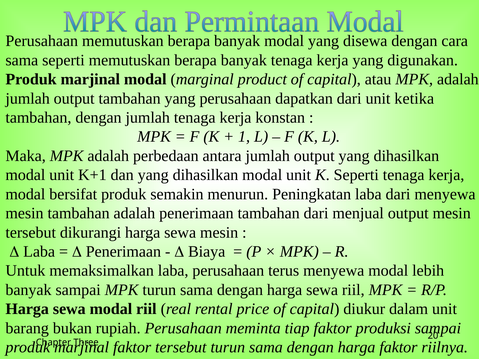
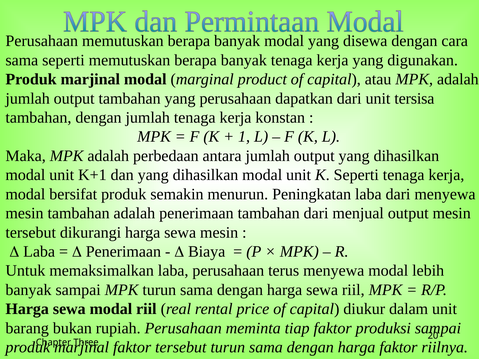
ketika: ketika -> tersisa (414, 98)
